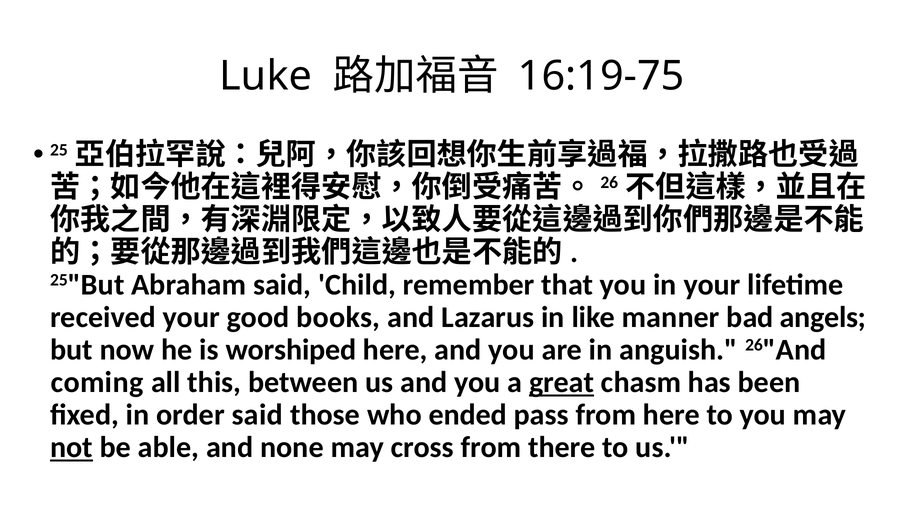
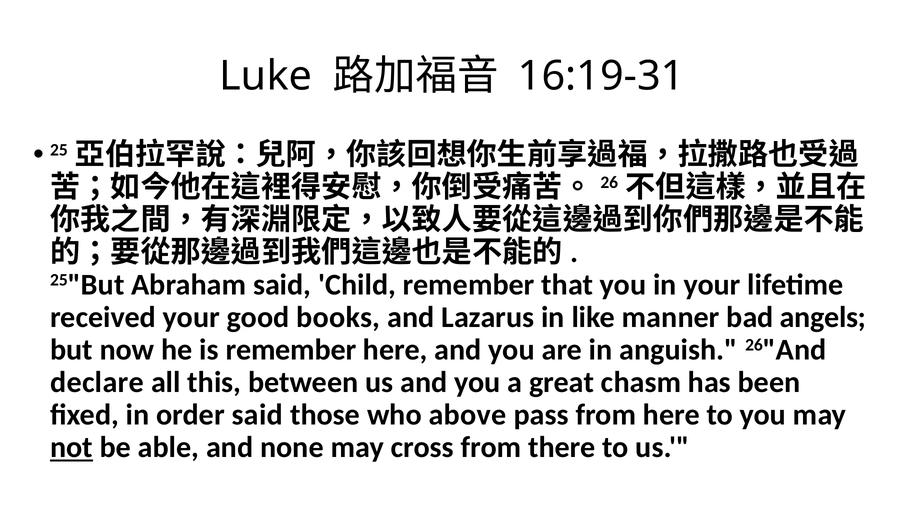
16:19-75: 16:19-75 -> 16:19-31 (601, 76)
is worshiped: worshiped -> remember (291, 350)
coming: coming -> declare (97, 383)
great underline: present -> none (562, 383)
ended: ended -> above (468, 415)
